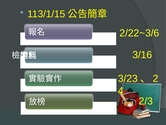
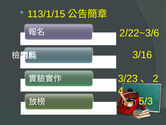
2/3: 2/3 -> 5/3 (146, 101)
